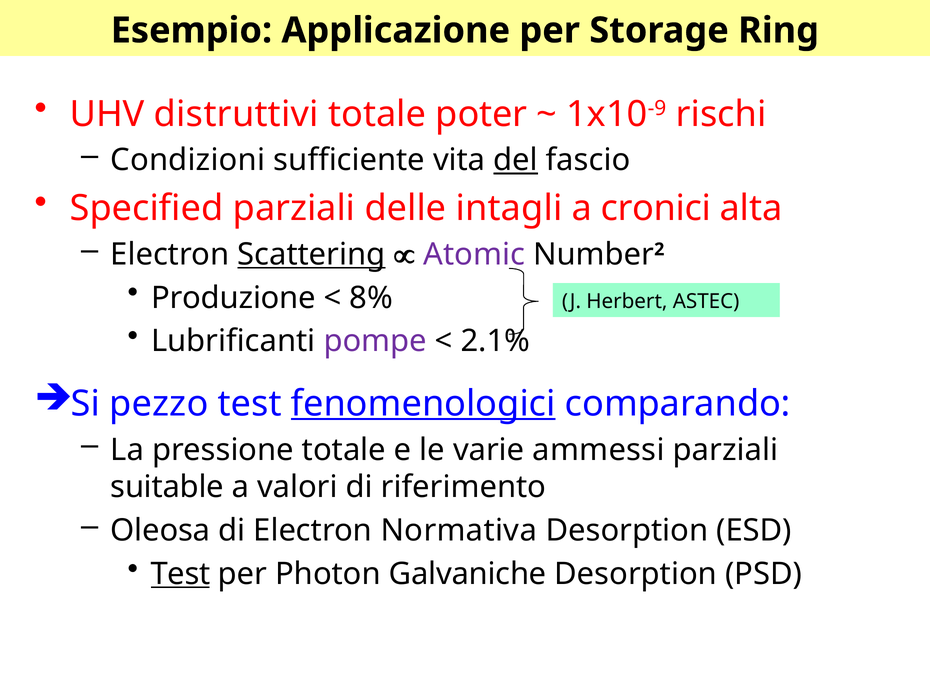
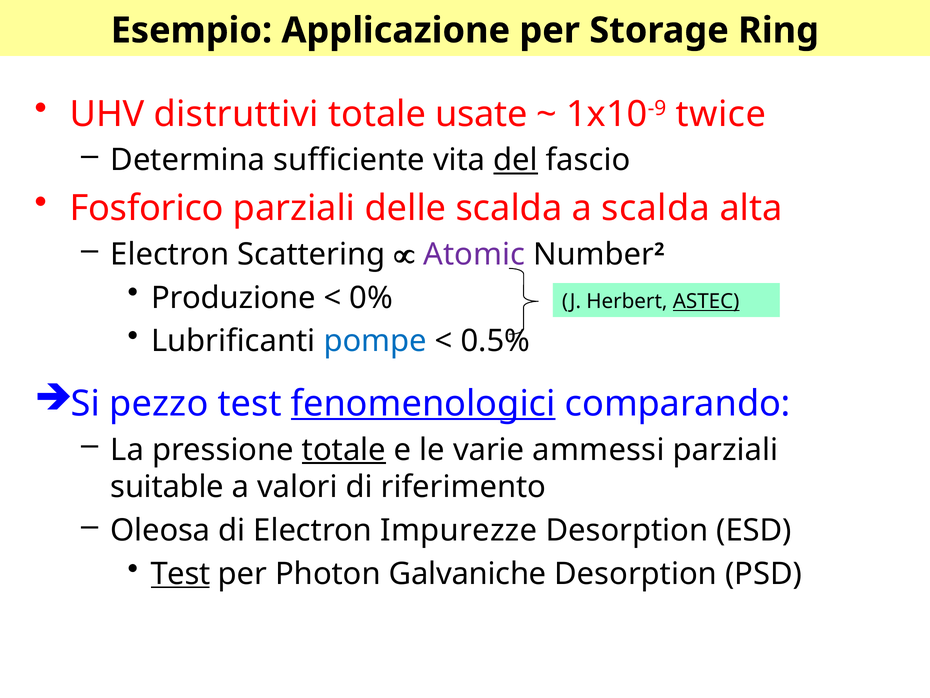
poter: poter -> usate (481, 114)
rischi: rischi -> twice (721, 114)
Condizioni: Condizioni -> Determina (188, 160)
Specified: Specified -> Fosforico (147, 208)
delle intagli: intagli -> scalda (509, 208)
a cronici: cronici -> scalda (656, 208)
Scattering underline: present -> none (311, 254)
8%: 8% -> 0% (371, 298)
ASTEC underline: none -> present (706, 301)
pompe colour: purple -> blue (375, 341)
2.1%: 2.1% -> 0.5% (495, 341)
totale underline: none -> present (344, 449)
Normativa: Normativa -> Impurezze (459, 530)
